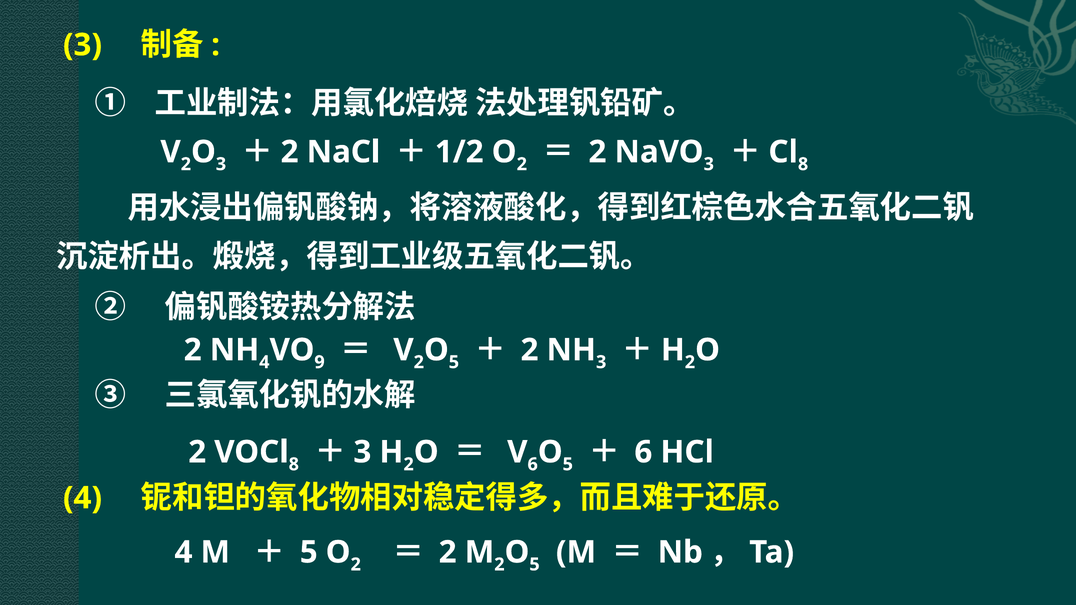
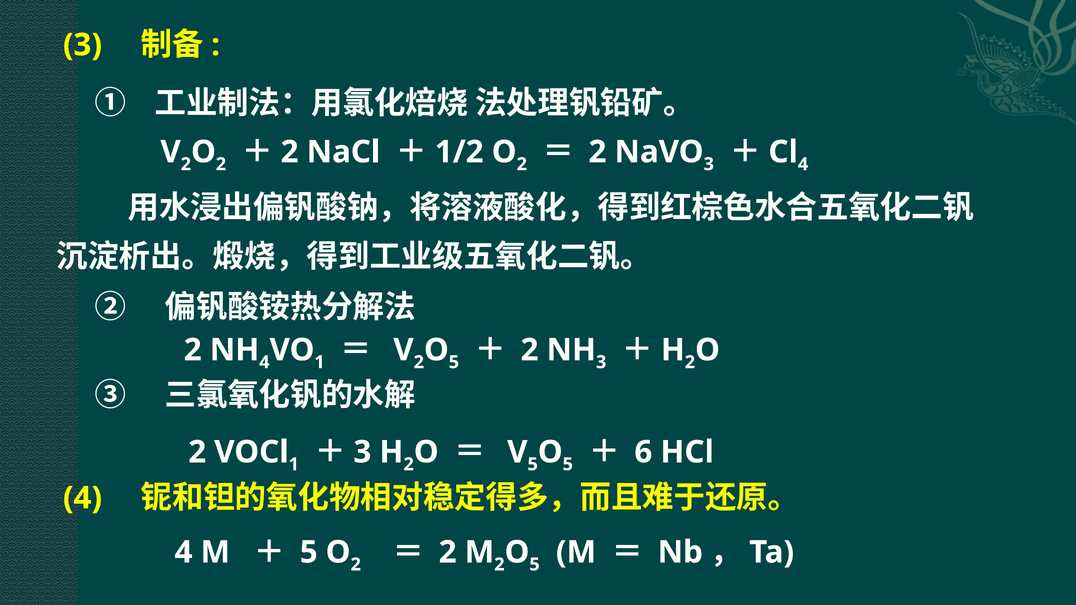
3: 3 -> 2 (221, 164)
8: 8 -> 4 (803, 164)
9: 9 -> 1 (320, 362)
8: 8 -> 1 (294, 464)
6: 6 -> 5 (533, 464)
